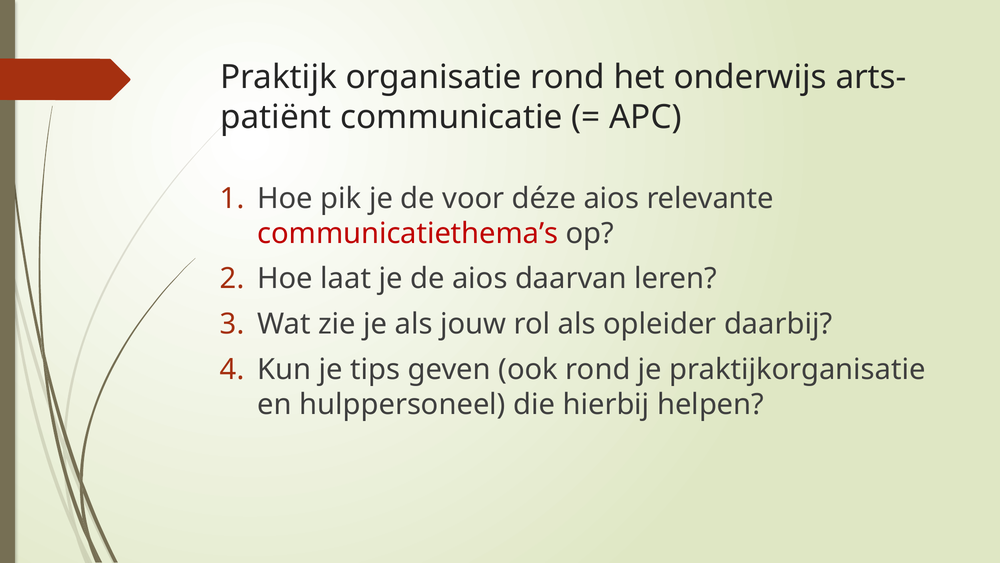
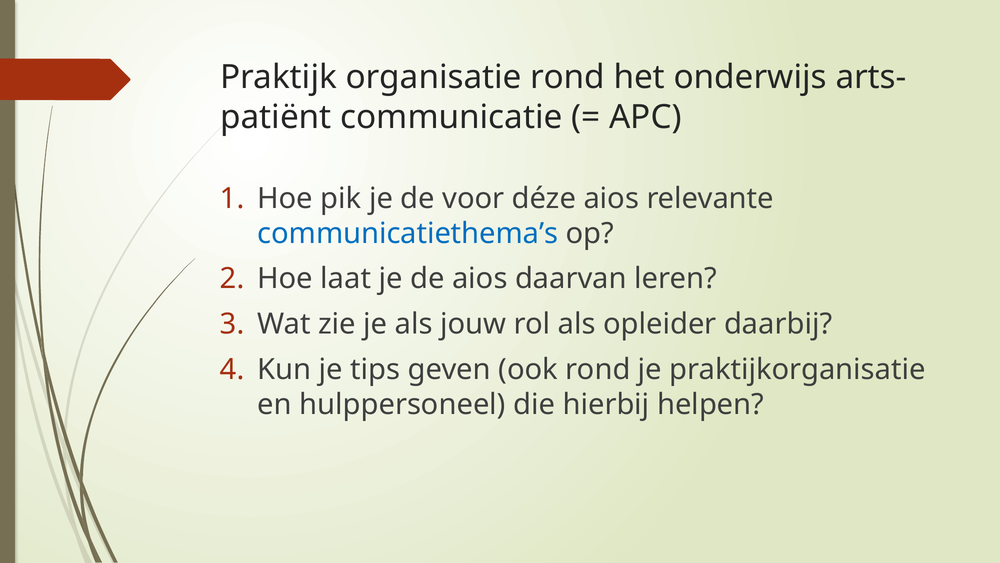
communicatiethema’s colour: red -> blue (408, 233)
